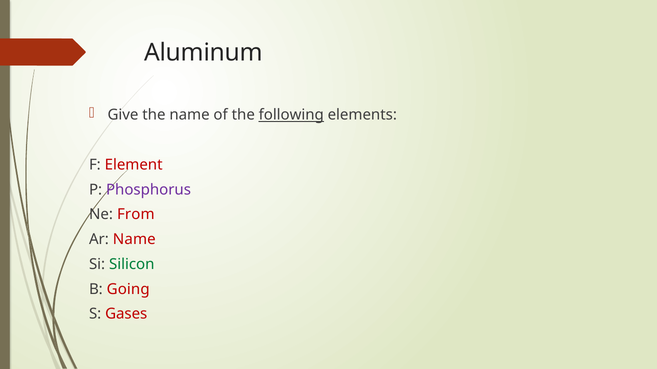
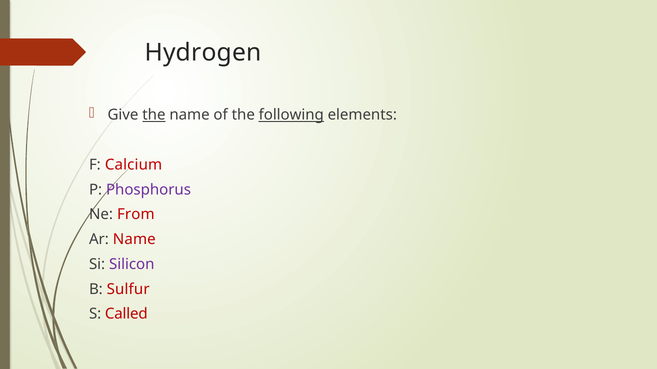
Aluminum: Aluminum -> Hydrogen (203, 53)
the underline: none -> present (154, 115)
Element: Element -> Calcium (134, 165)
Silicon colour: green -> purple (132, 265)
Going: Going -> Sulfur (128, 290)
Gases: Gases -> Called (126, 314)
